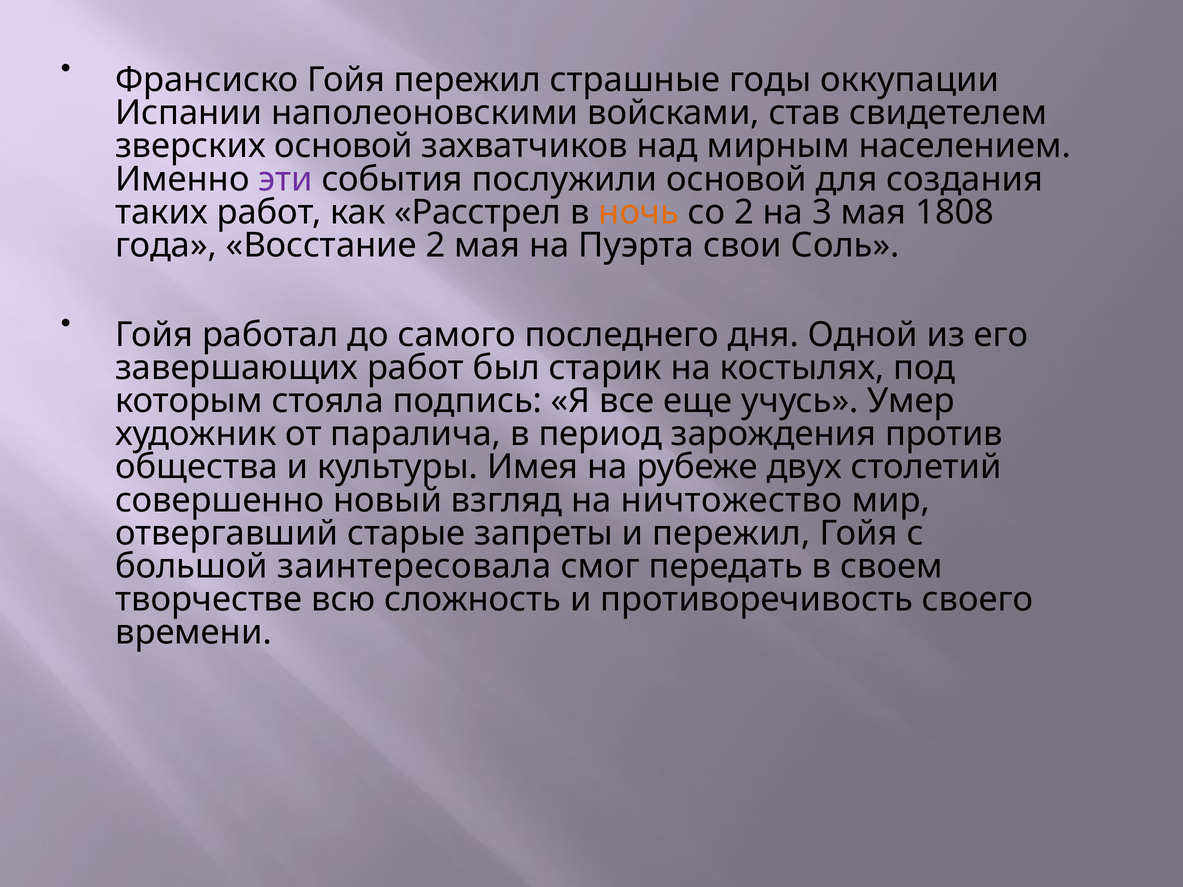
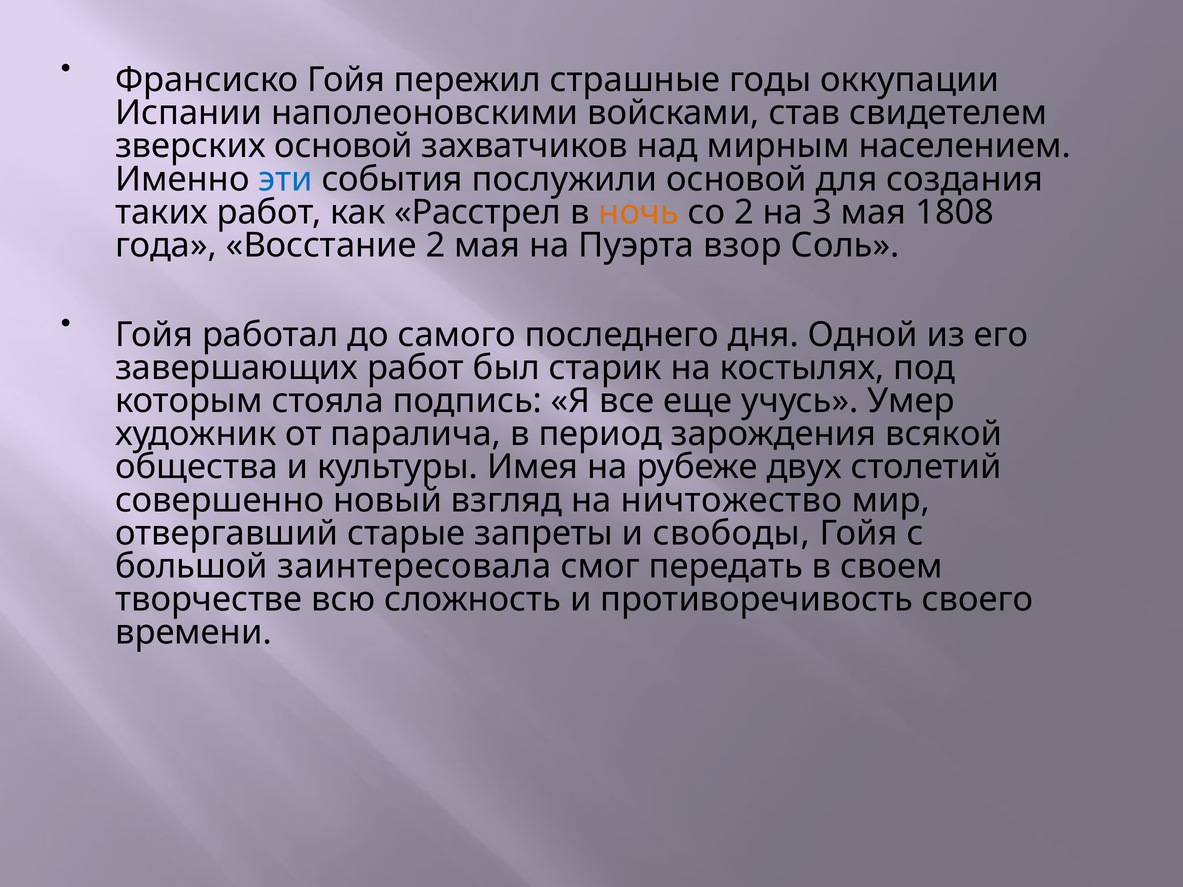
эти colour: purple -> blue (286, 179)
свои: свои -> взор (742, 245)
против: против -> всякой (944, 434)
и пережил: пережил -> свободы (731, 533)
